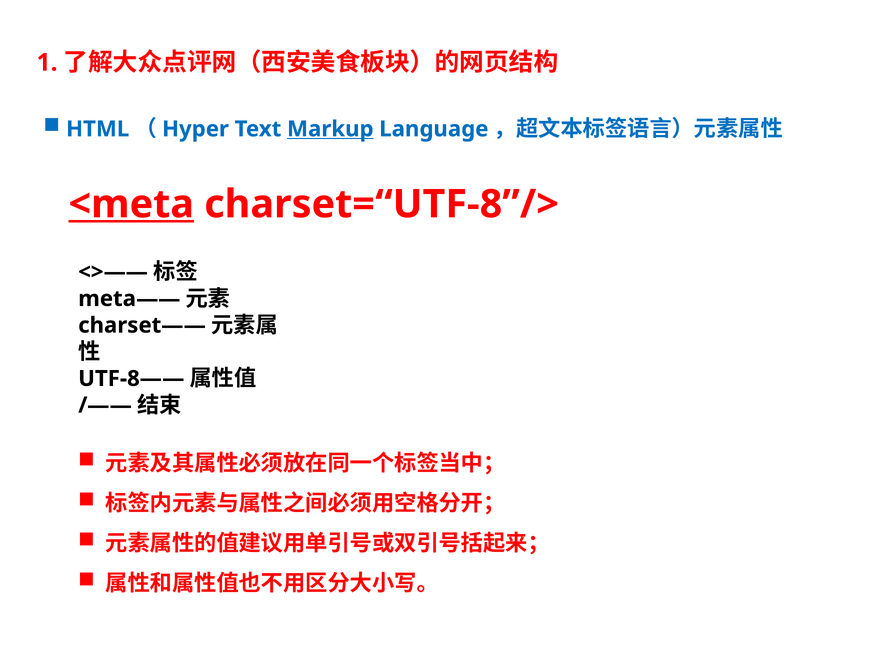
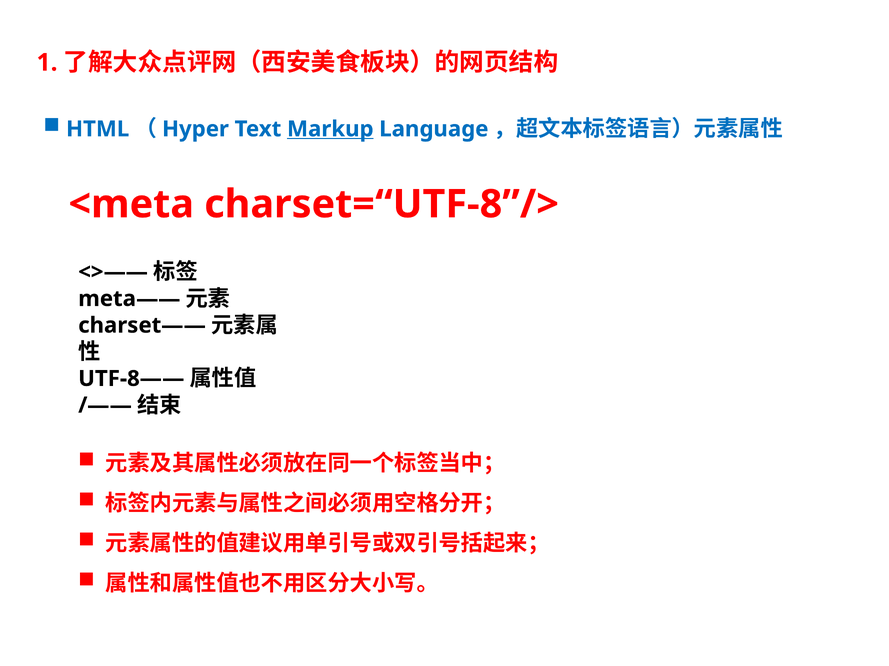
<meta underline: present -> none (131, 204)
